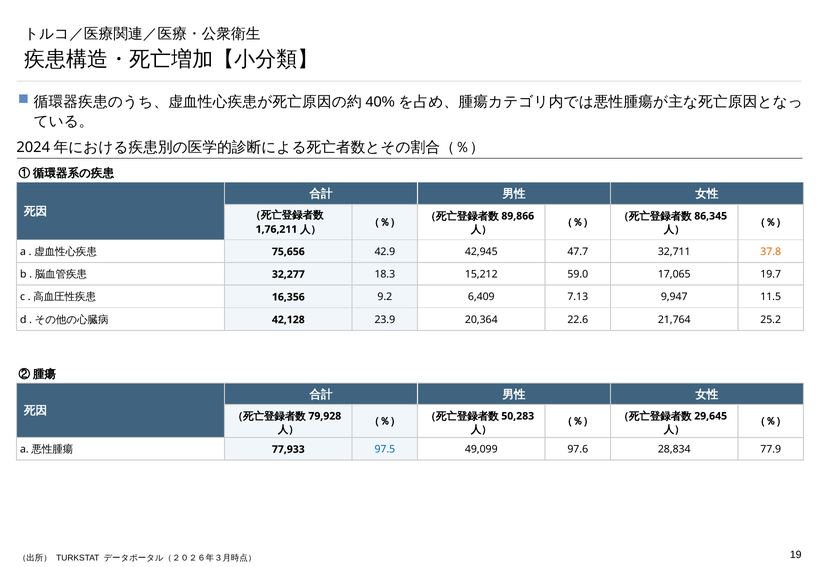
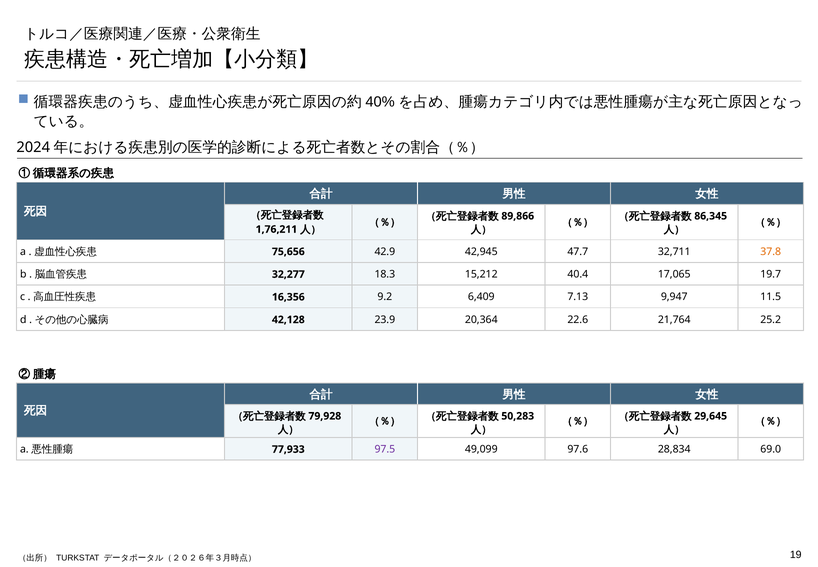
59.0: 59.0 -> 40.4 (578, 274)
97.5 colour: blue -> purple (385, 449)
77.9: 77.9 -> 69.0 (771, 449)
